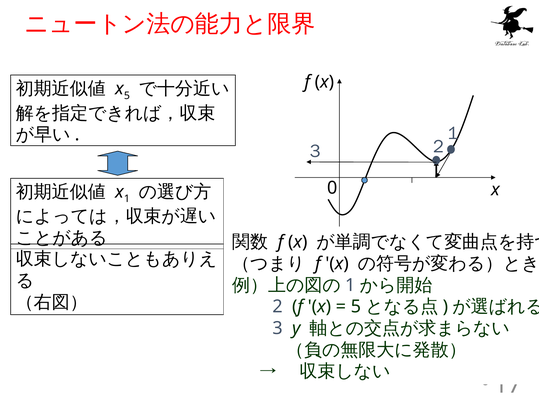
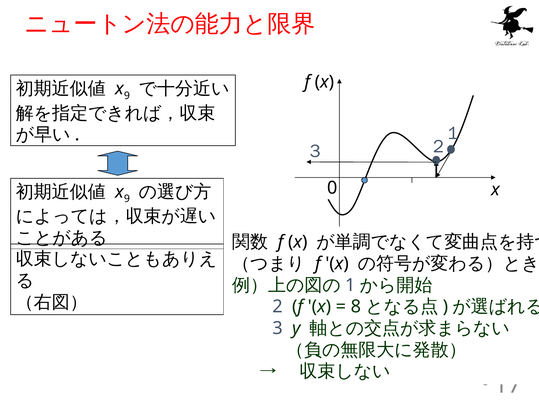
5: 5 -> 9 (127, 96)
1: 1 -> 9 (127, 199)
5: 5 -> 8 (356, 307)
